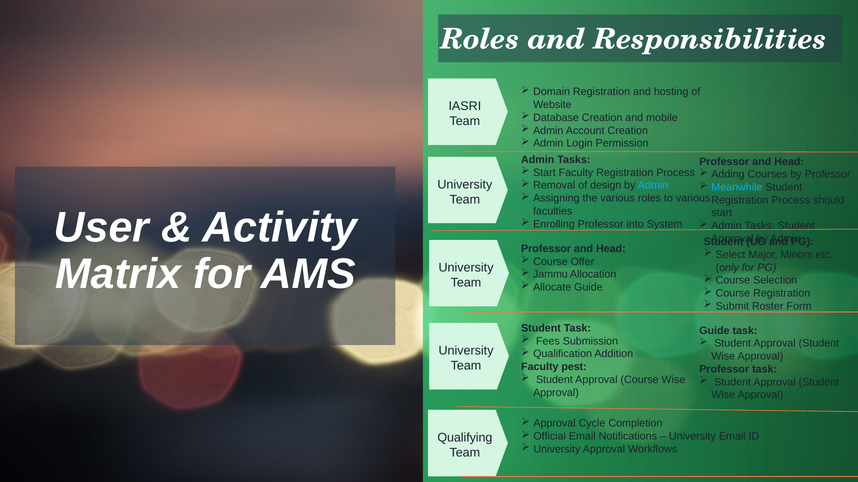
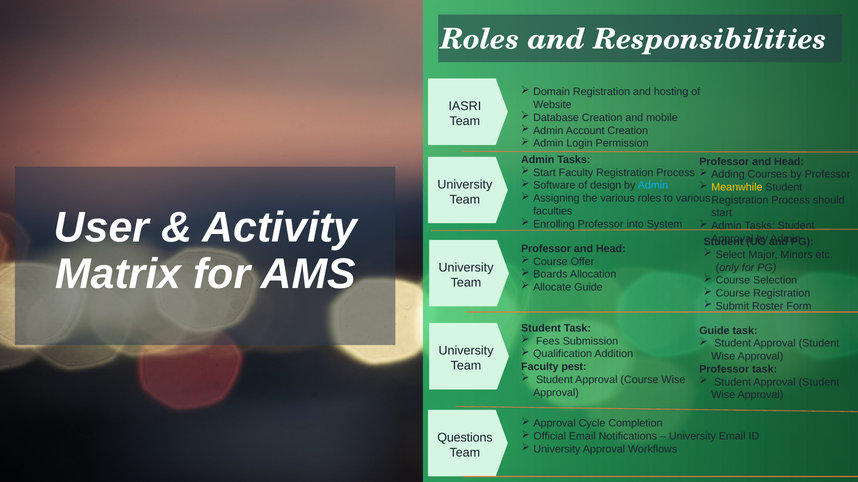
Removal: Removal -> Software (554, 186)
Meanwhile colour: light blue -> yellow (737, 187)
Jammu: Jammu -> Boards (550, 275)
Qualifying: Qualifying -> Questions (465, 438)
